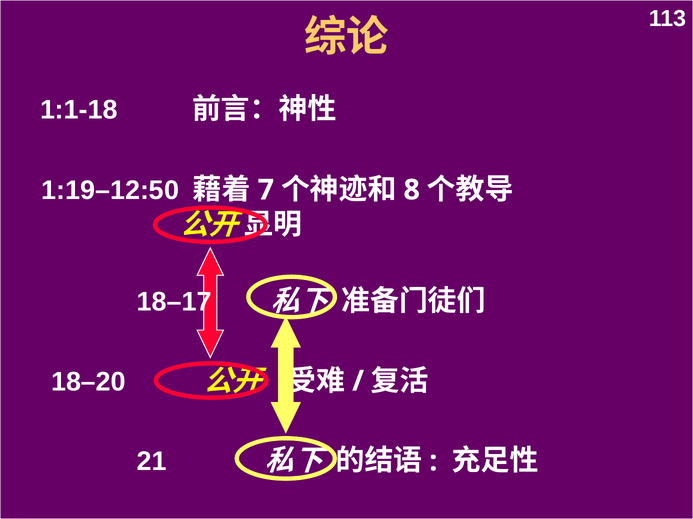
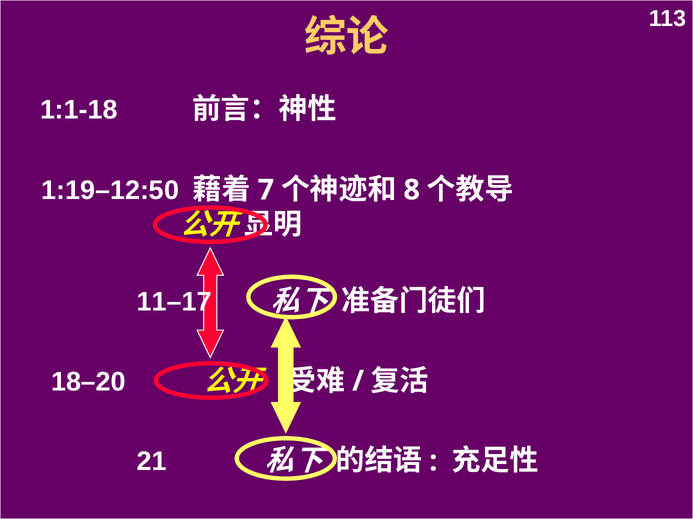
18–17: 18–17 -> 11–17 (174, 302)
